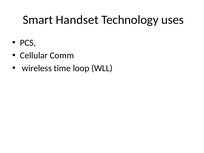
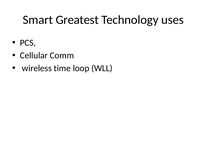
Handset: Handset -> Greatest (77, 20)
